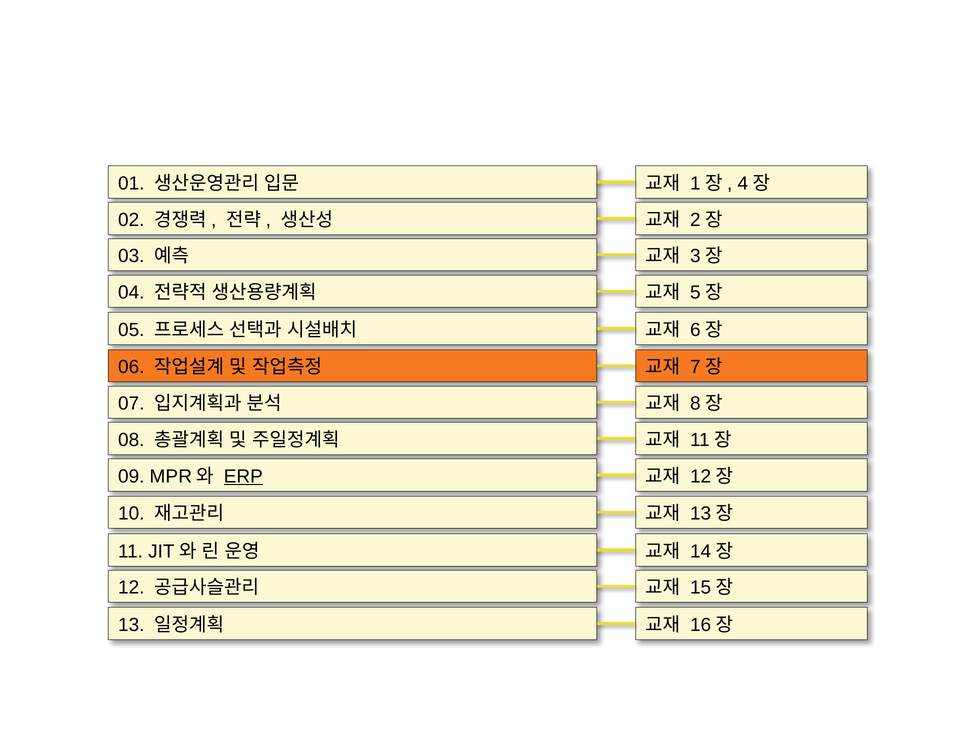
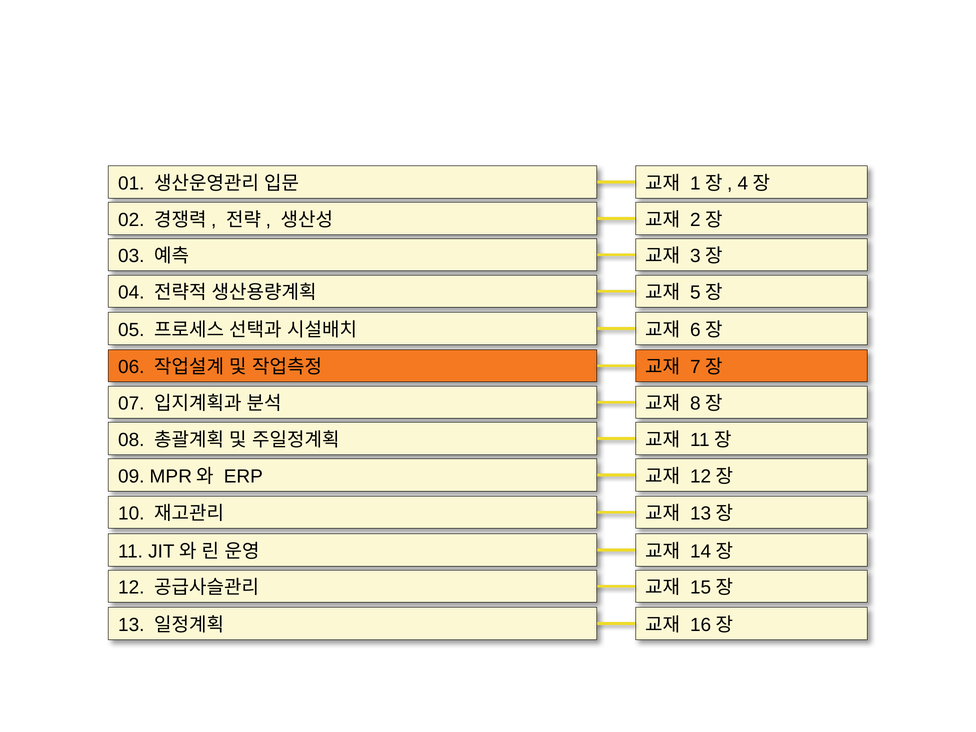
ERP underline: present -> none (243, 476)
